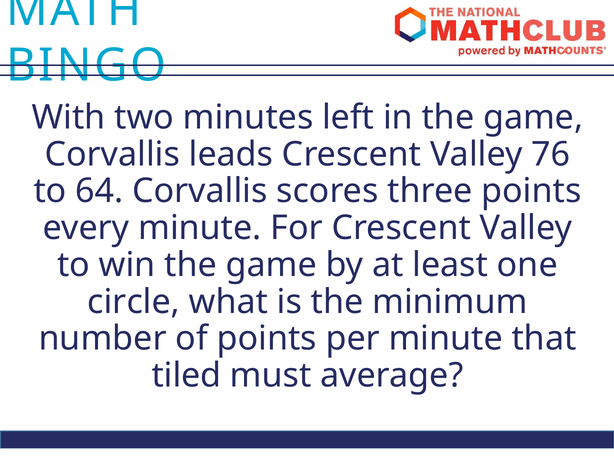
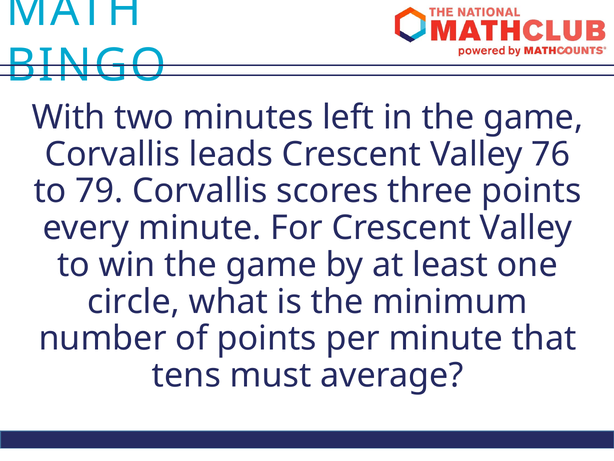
64: 64 -> 79 (99, 191)
tiled: tiled -> tens (186, 375)
